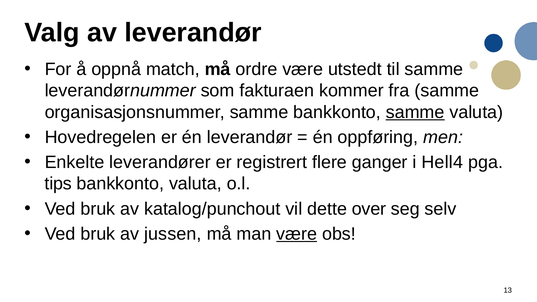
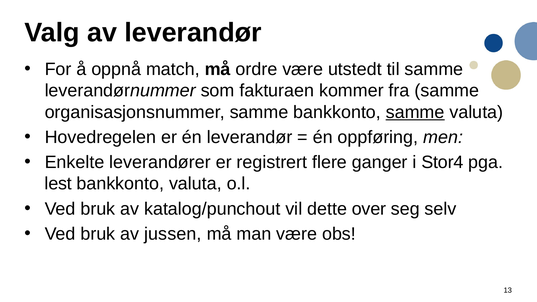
Hell4: Hell4 -> Stor4 (442, 162)
tips: tips -> lest (58, 184)
være underline: present -> none (297, 234)
